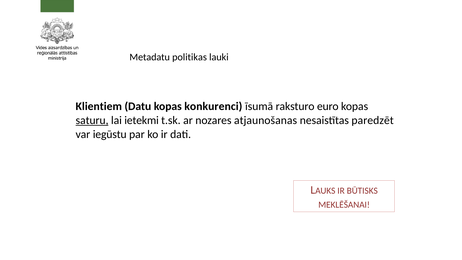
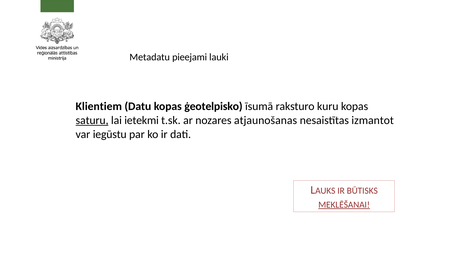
politikas: politikas -> pieejami (190, 57)
konkurenci: konkurenci -> ģeotelpisko (213, 106)
euro: euro -> kuru (328, 106)
paredzēt: paredzēt -> izmantot (373, 120)
MEKLĒŠANAI underline: none -> present (344, 205)
